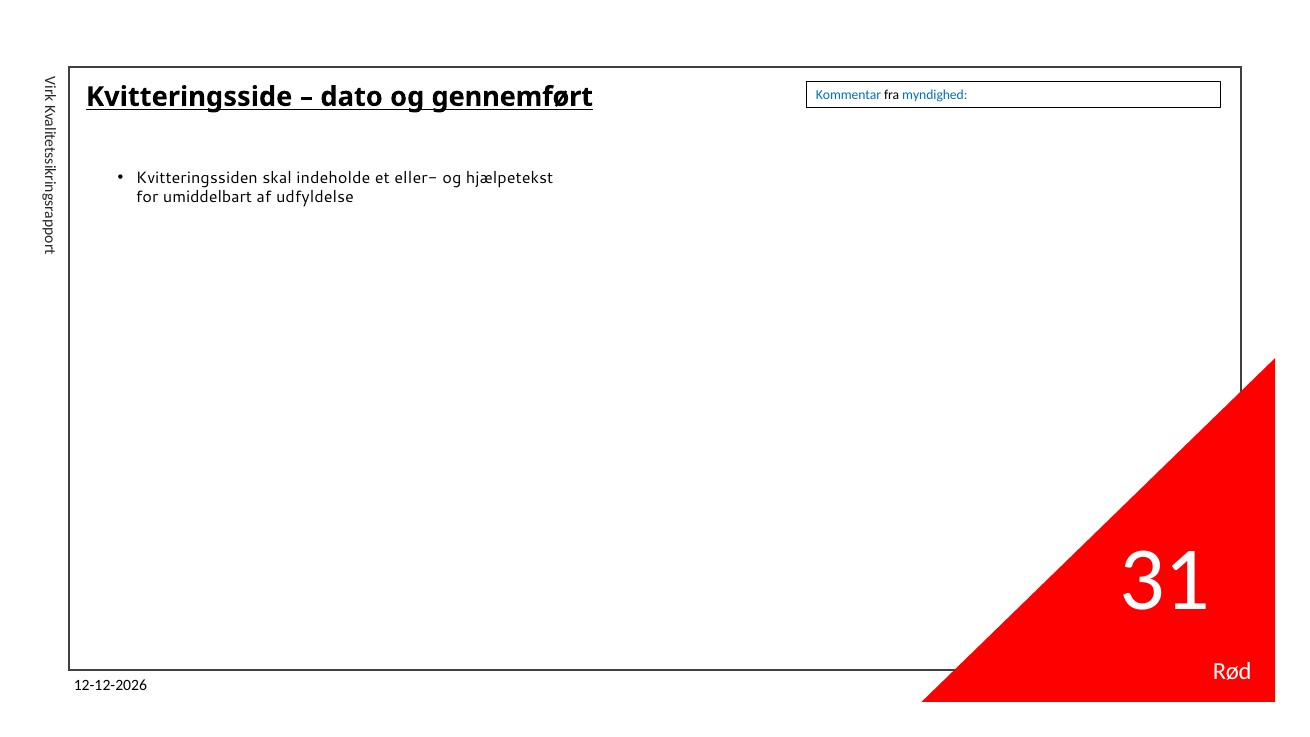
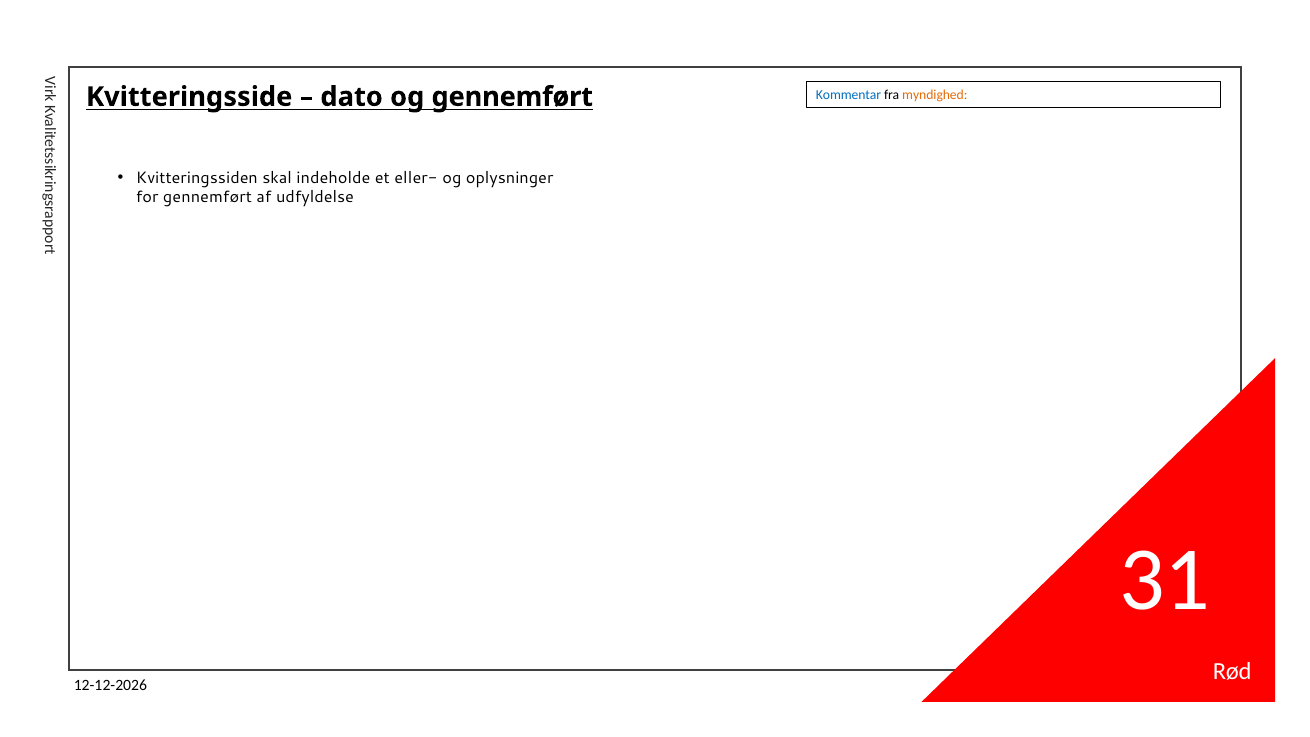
myndighed colour: blue -> orange (935, 95)
hjælpetekst: hjælpetekst -> oplysninger (510, 178)
for umiddelbart: umiddelbart -> gennemført (207, 197)
